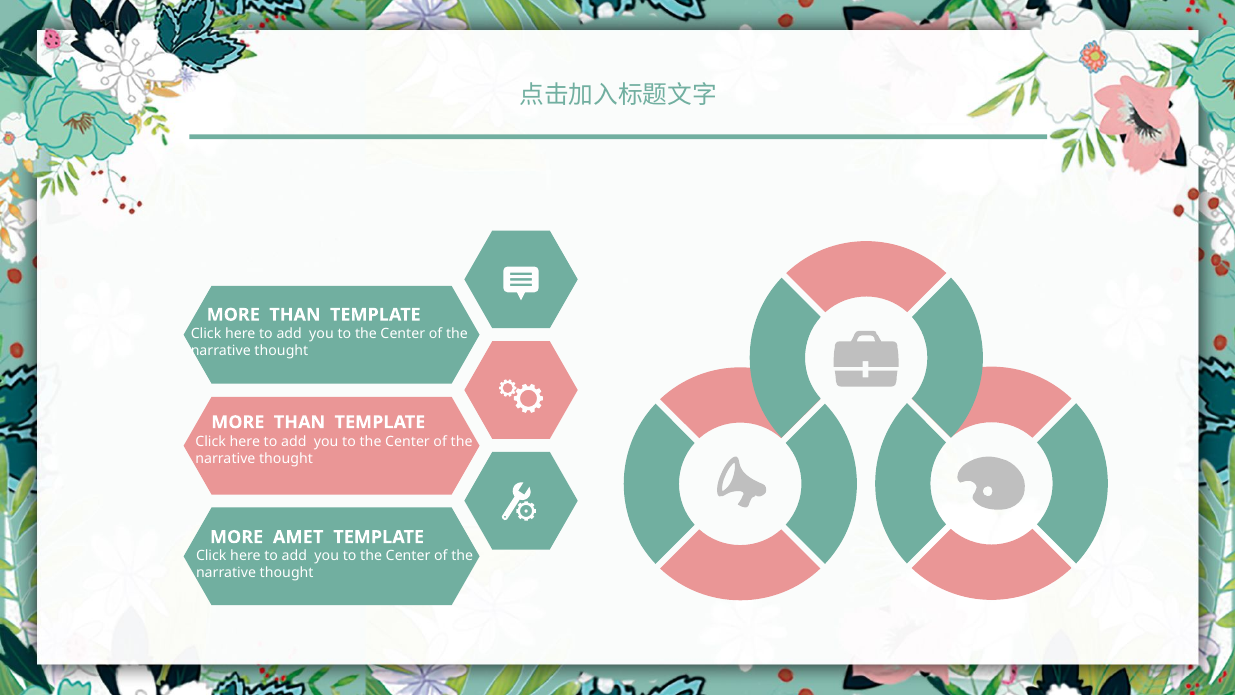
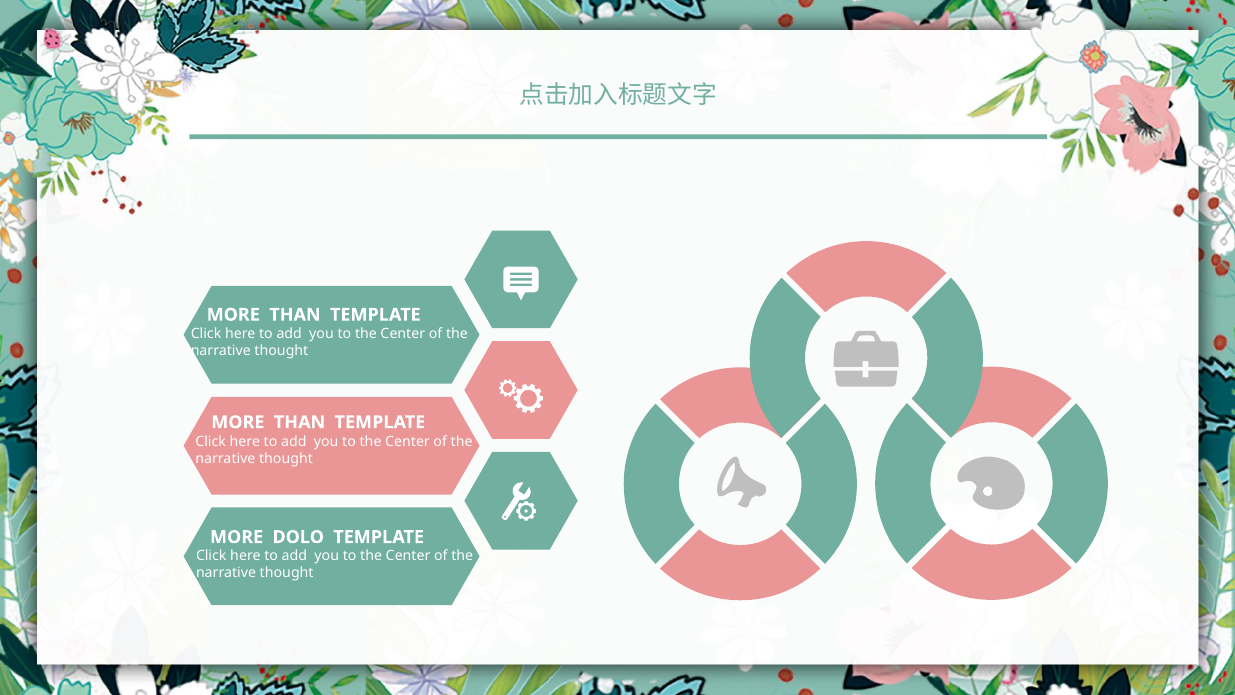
AMET: AMET -> DOLO (298, 537)
